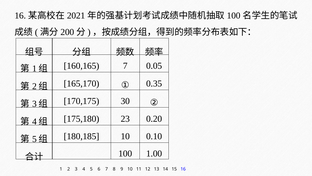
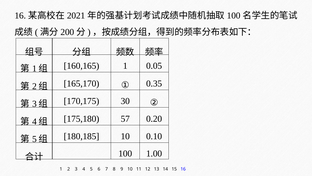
160,165 7: 7 -> 1 (125, 66)
23: 23 -> 57 (125, 119)
